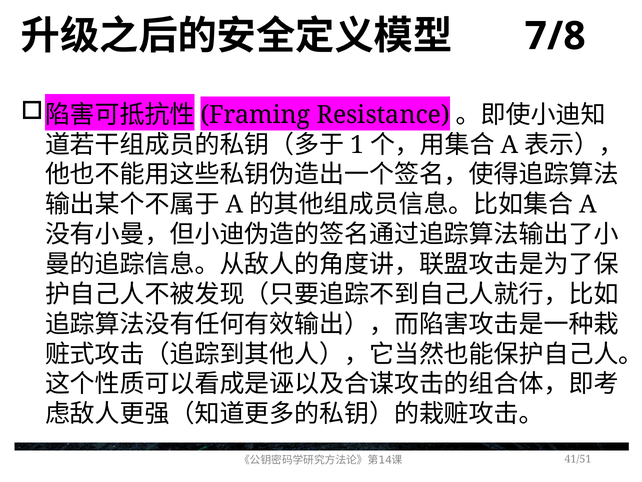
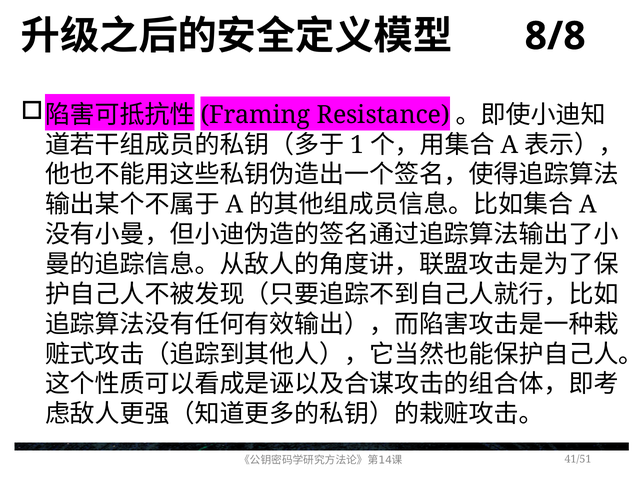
7/8: 7/8 -> 8/8 (555, 36)
